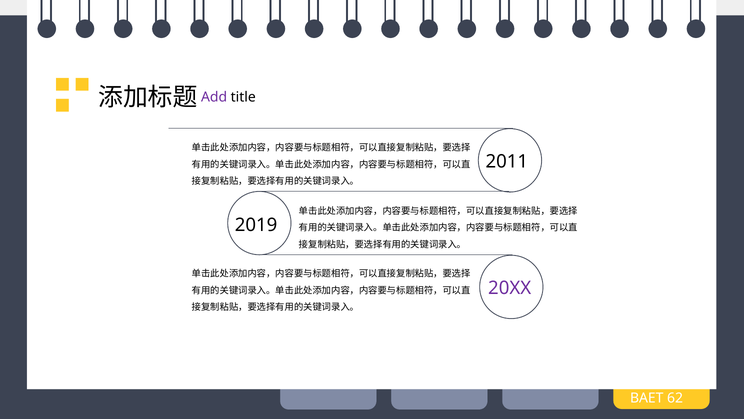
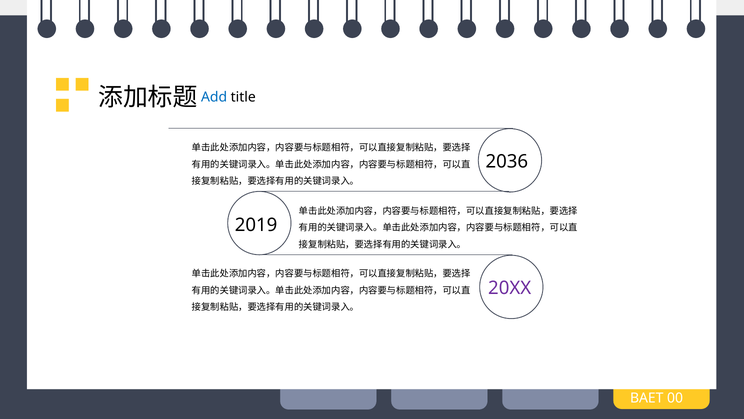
Add colour: purple -> blue (214, 97)
2011: 2011 -> 2036 (507, 161)
62: 62 -> 00 (675, 398)
